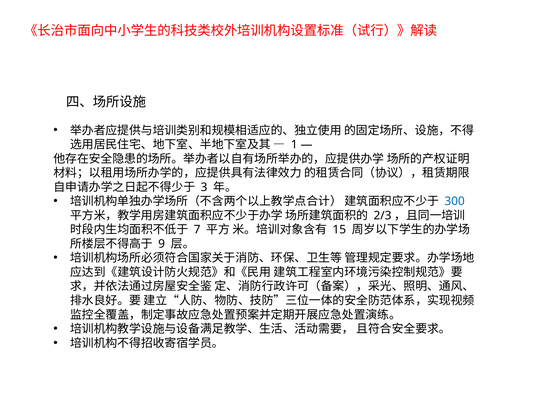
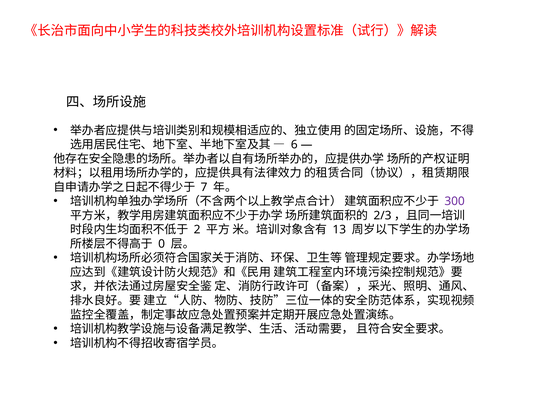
1: 1 -> 6 (294, 145)
3: 3 -> 7 (204, 188)
300 colour: blue -> purple (455, 202)
7: 7 -> 2 (197, 230)
15: 15 -> 13 (339, 230)
9: 9 -> 0 (162, 244)
